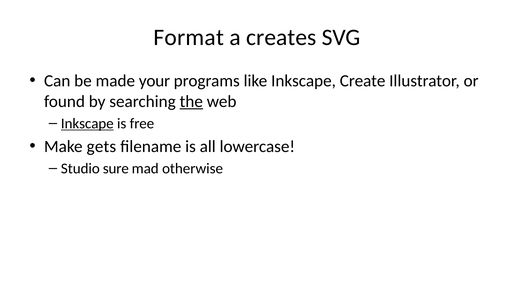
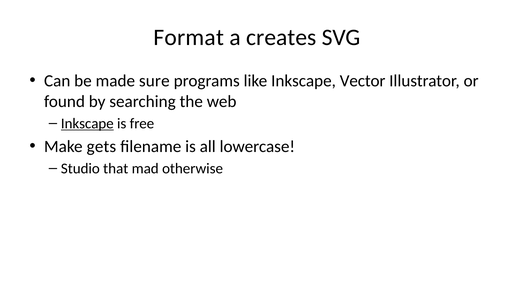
your: your -> sure (154, 81)
Create: Create -> Vector (363, 81)
the underline: present -> none (191, 101)
sure: sure -> that (116, 169)
